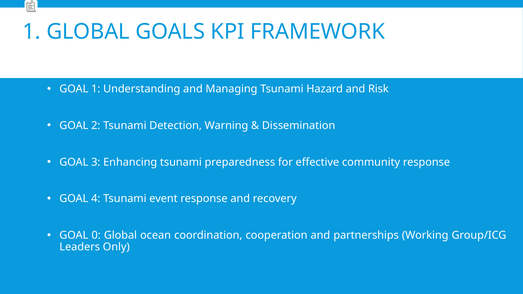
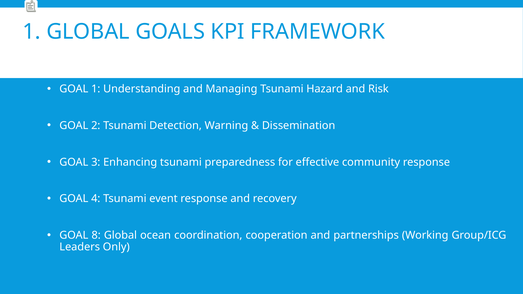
0: 0 -> 8 (96, 235)
